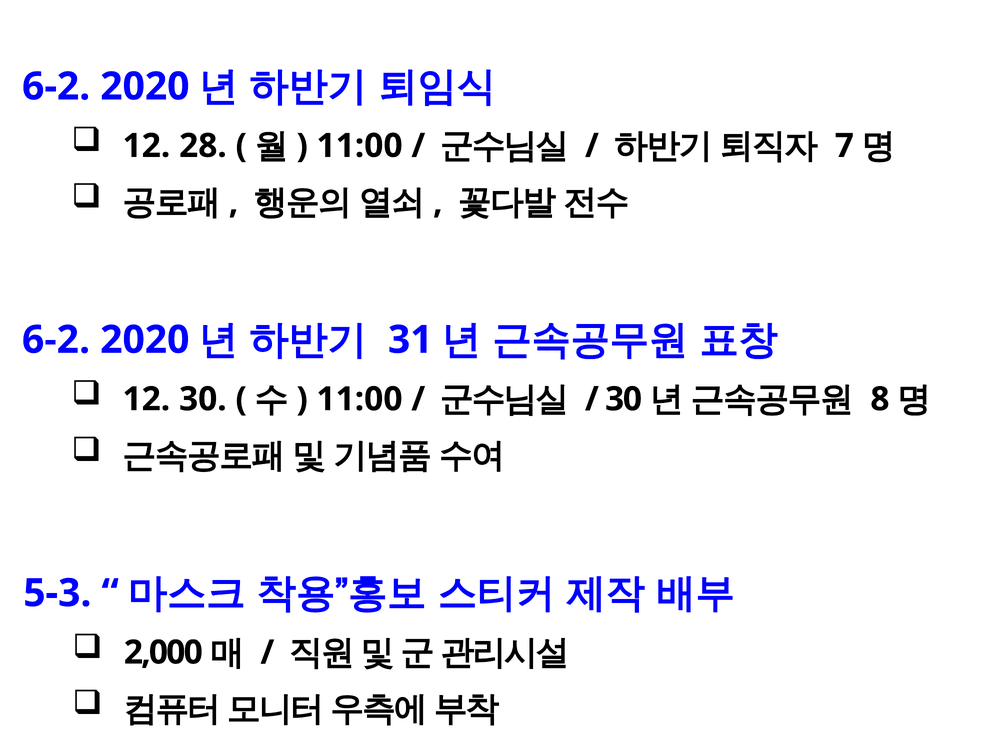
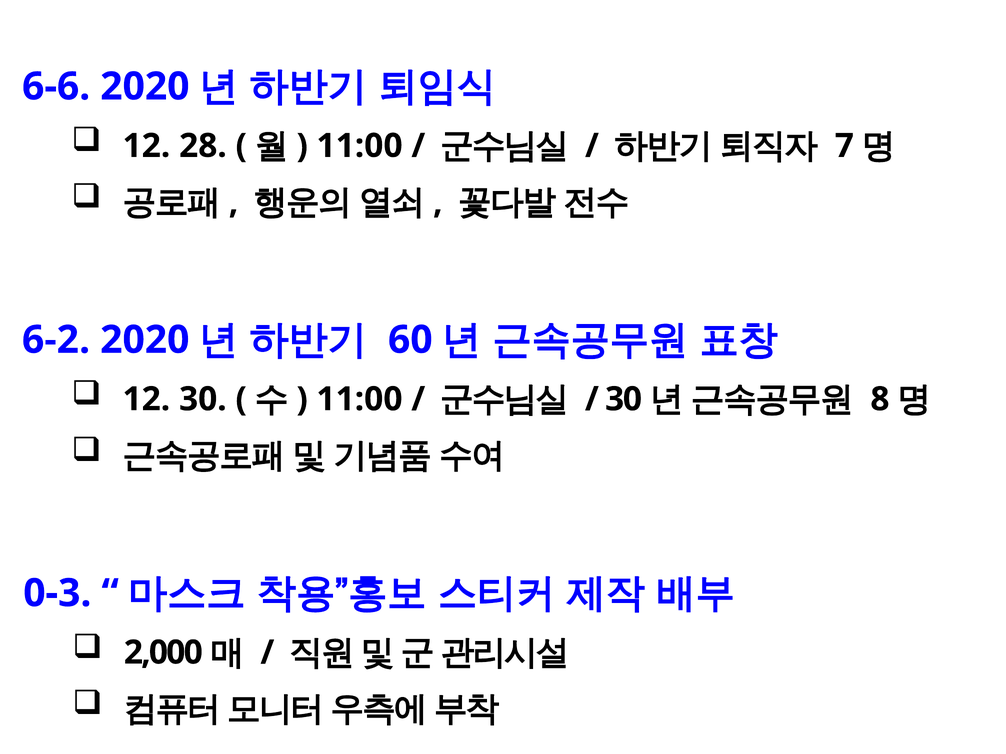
6-2: 6-2 -> 6-6 (56, 87)
31: 31 -> 60 (410, 340)
5-3: 5-3 -> 0-3 (57, 594)
